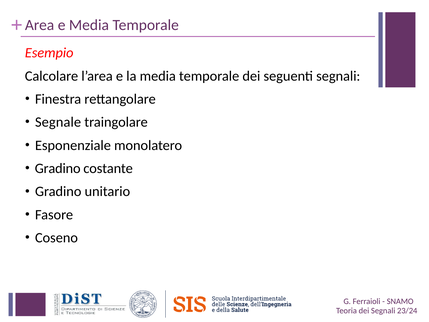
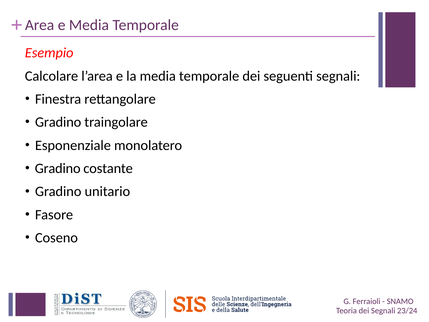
Segnale: Segnale -> Gradino (58, 122)
